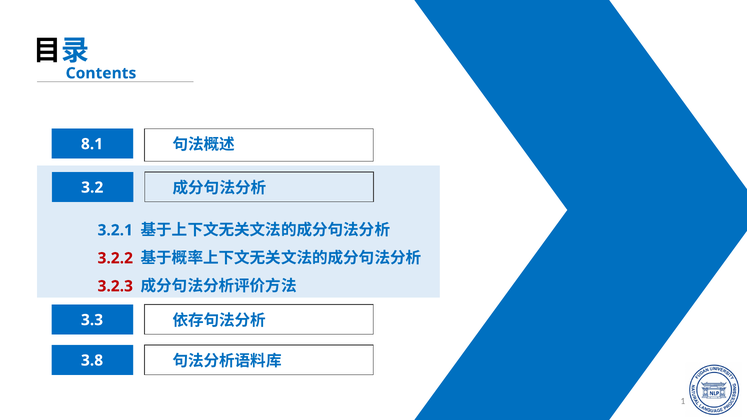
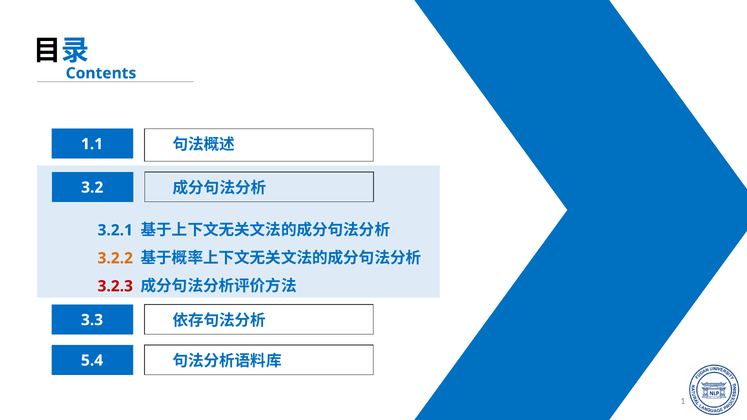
8.1: 8.1 -> 1.1 (92, 144)
3.2.2 colour: red -> orange (115, 258)
3.8: 3.8 -> 5.4 (92, 361)
